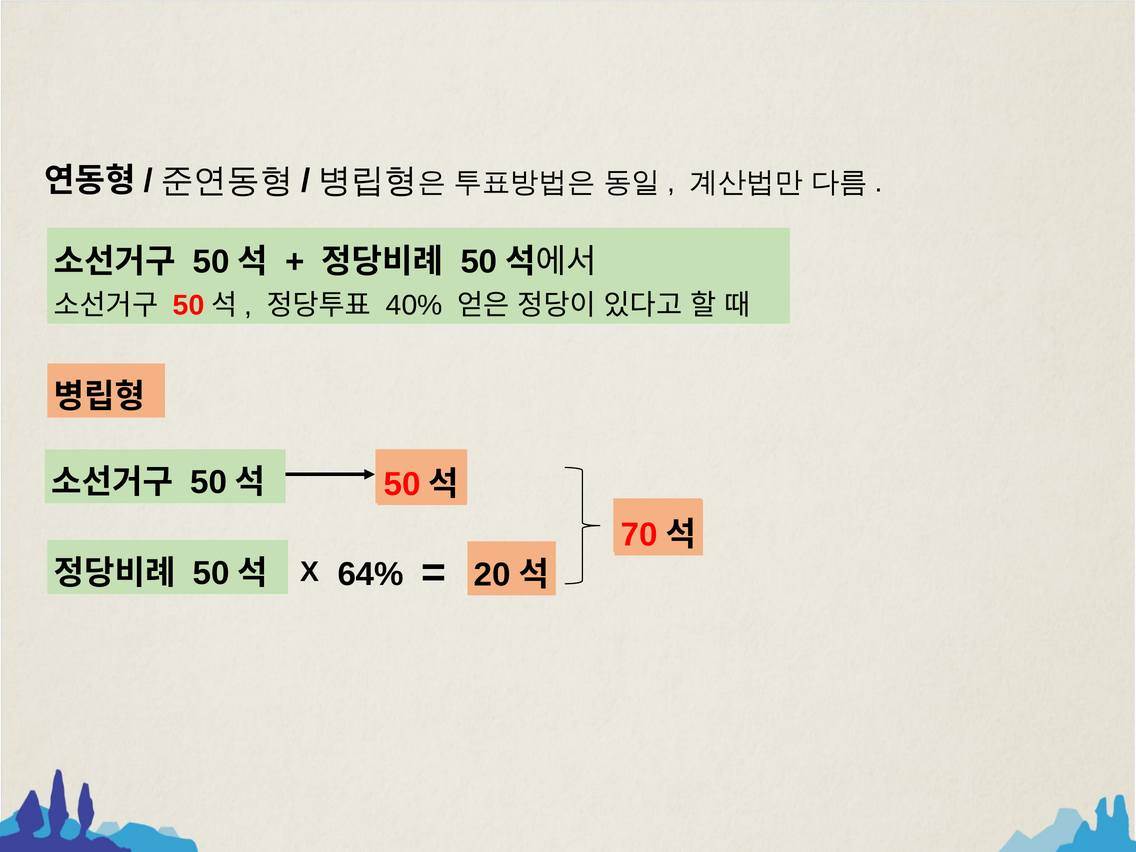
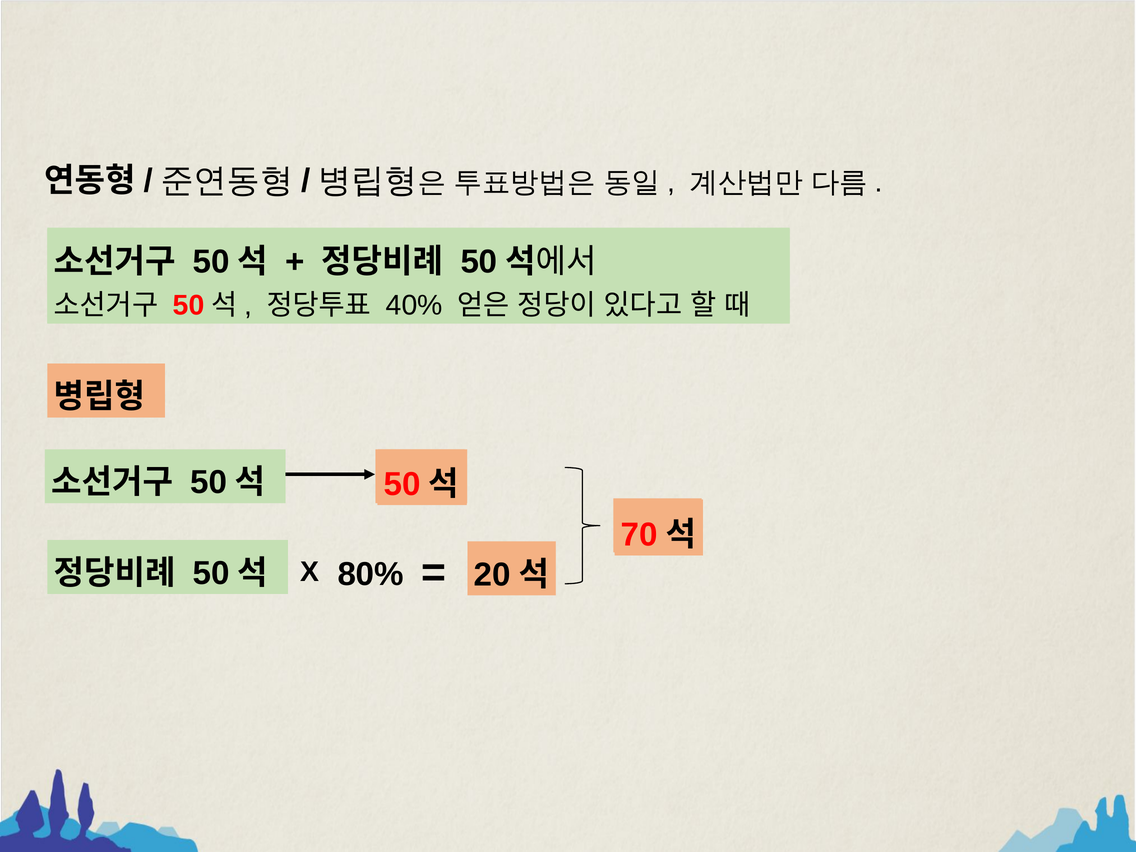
64%: 64% -> 80% (371, 574)
